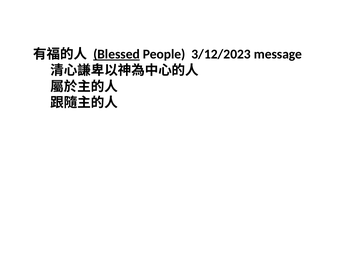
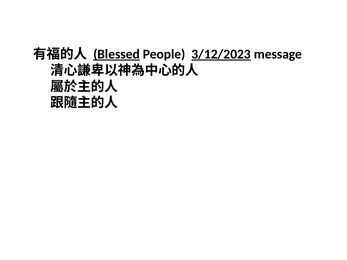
3/12/2023 underline: none -> present (221, 54)
